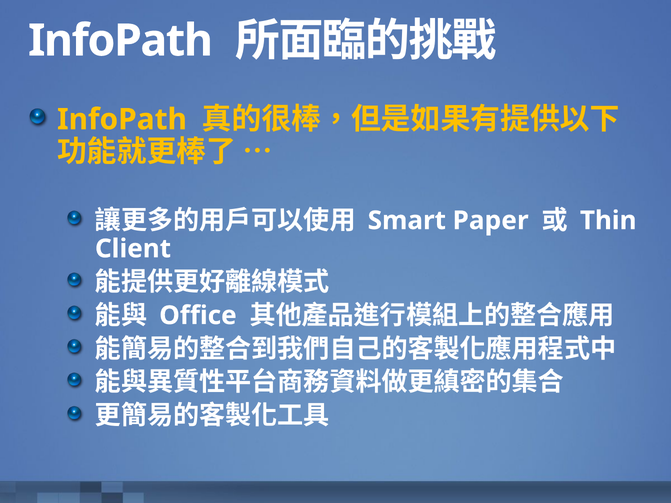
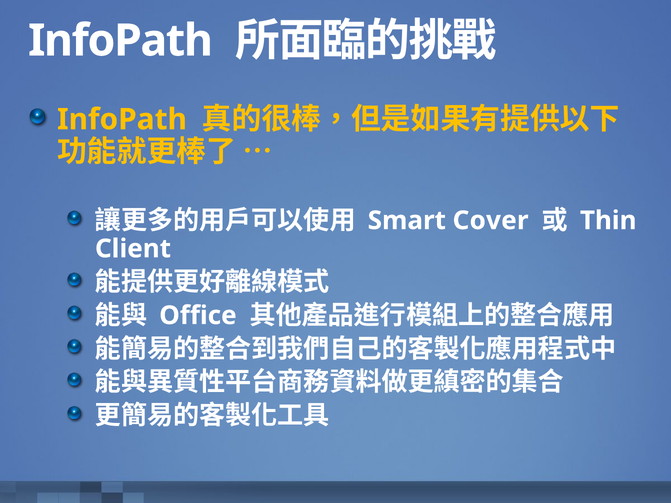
Paper: Paper -> Cover (491, 221)
